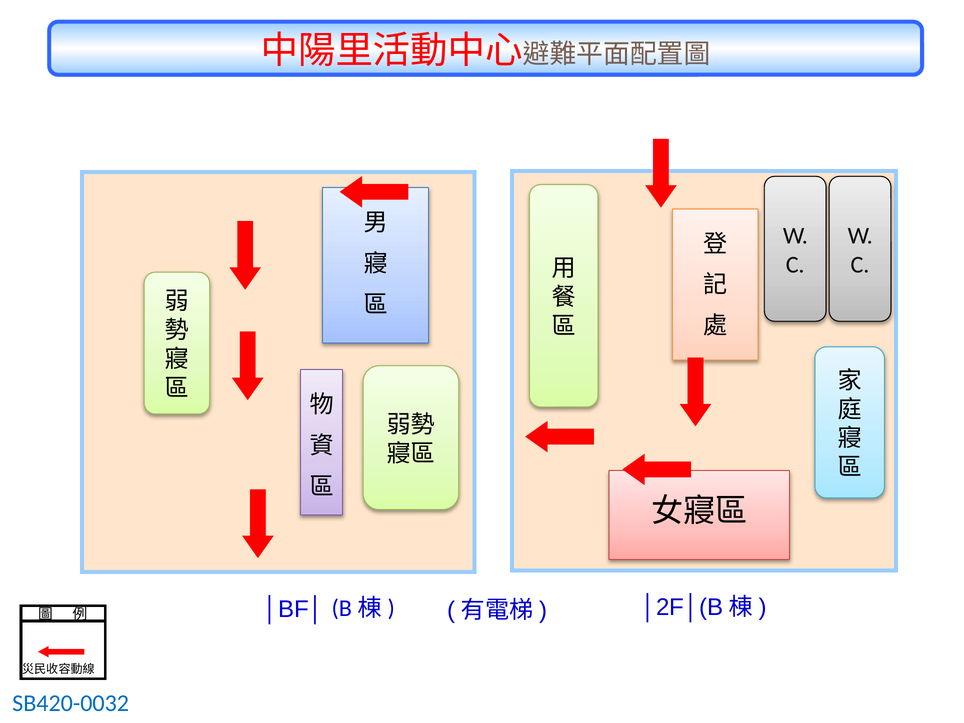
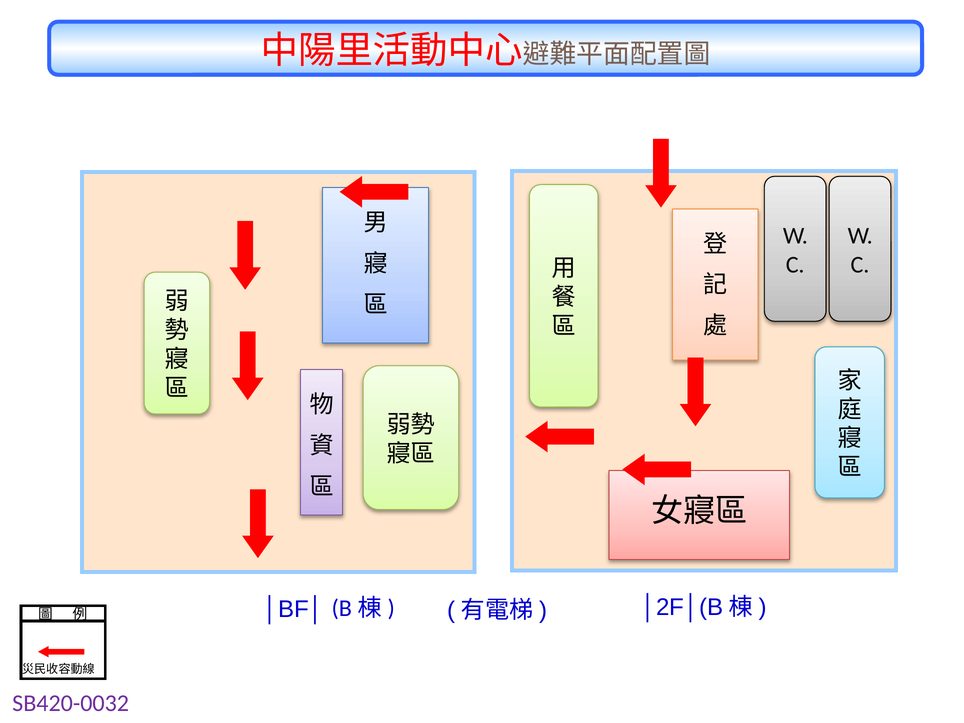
SB420-0032 colour: blue -> purple (71, 703)
